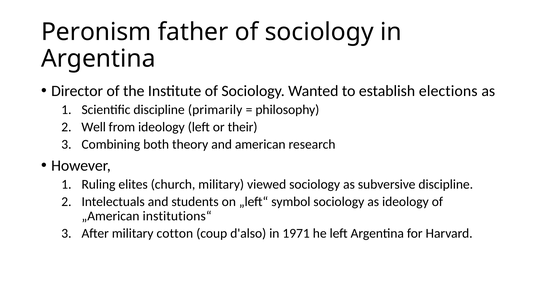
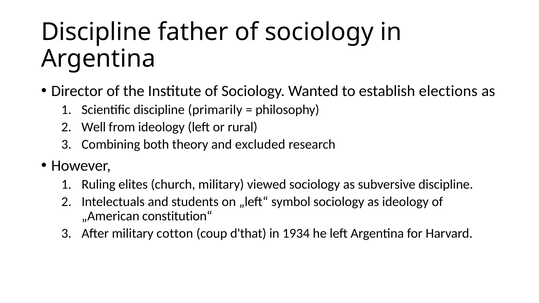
Peronism: Peronism -> Discipline (96, 32)
their: their -> rural (243, 127)
american: american -> excluded (260, 144)
institutions“: institutions“ -> constitution“ (177, 216)
d'also: d'also -> d'that (248, 234)
1971: 1971 -> 1934 (296, 234)
